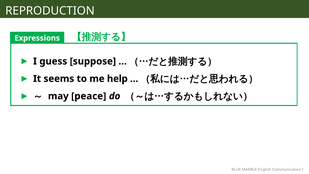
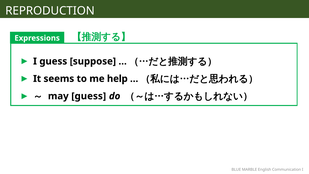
may peace: peace -> guess (89, 96)
